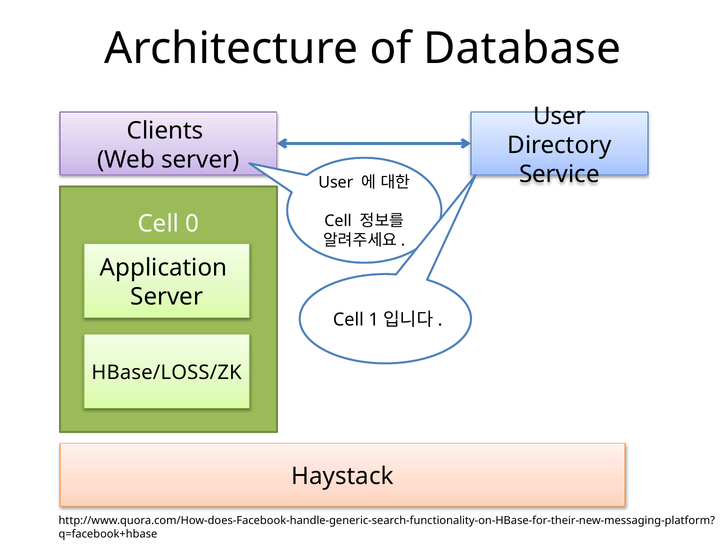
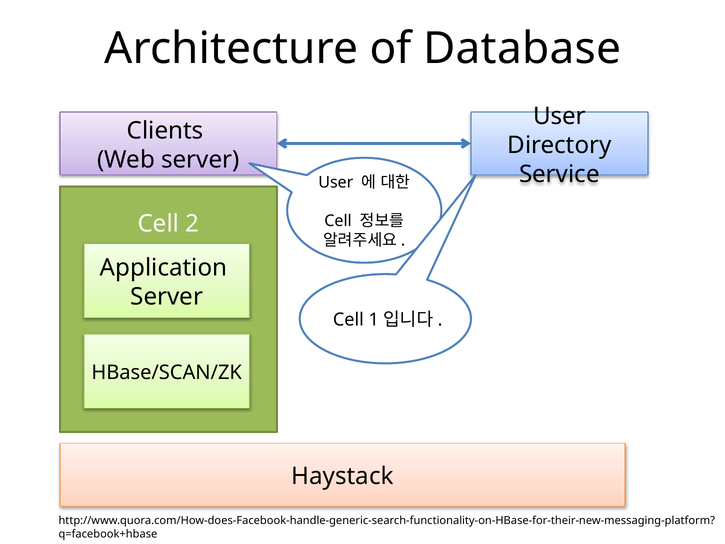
0: 0 -> 2 (192, 224)
HBase/LOSS/ZK: HBase/LOSS/ZK -> HBase/SCAN/ZK (167, 372)
